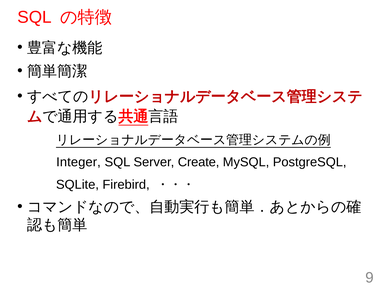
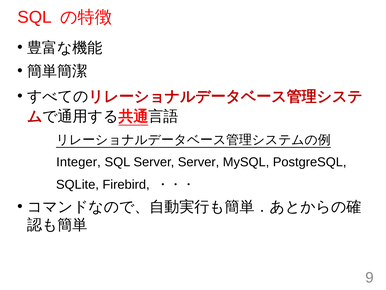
Server Create: Create -> Server (199, 162)
